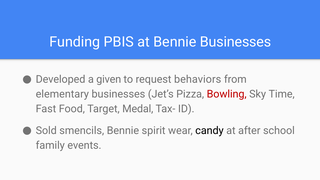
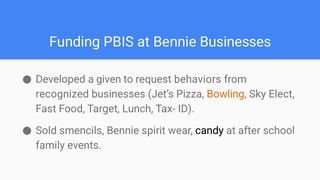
elementary: elementary -> recognized (62, 94)
Bowling colour: red -> orange (227, 94)
Time: Time -> Elect (282, 94)
Medal: Medal -> Lunch (138, 109)
